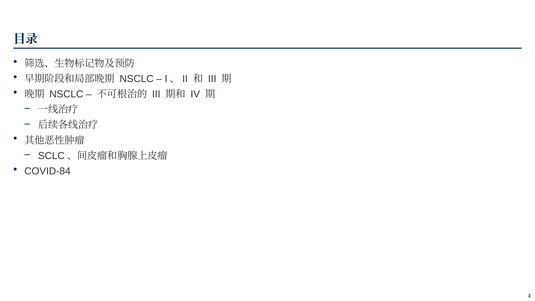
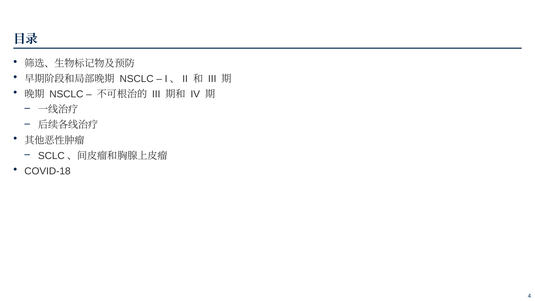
COVID-84: COVID-84 -> COVID-18 (47, 171)
